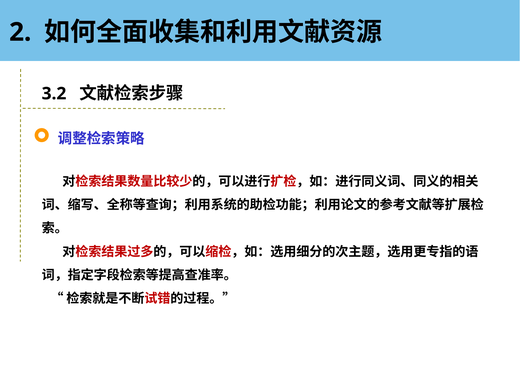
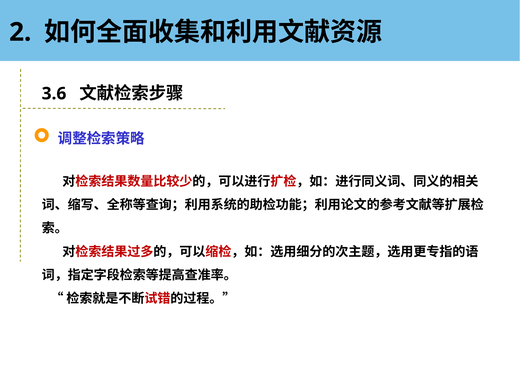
3.2: 3.2 -> 3.6 (54, 94)
